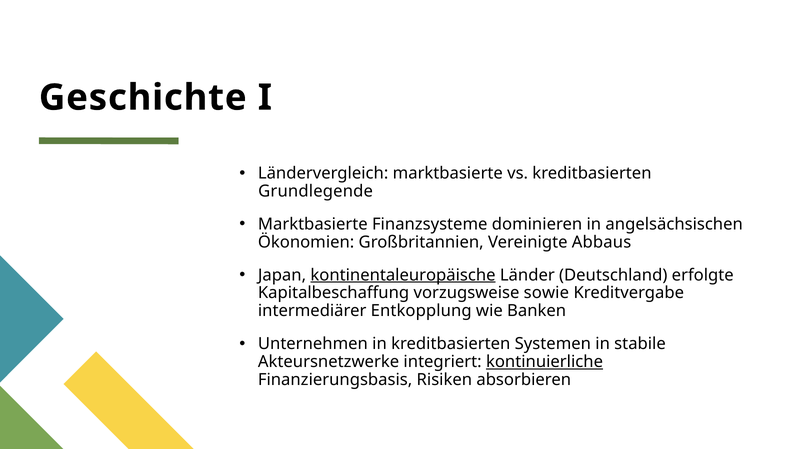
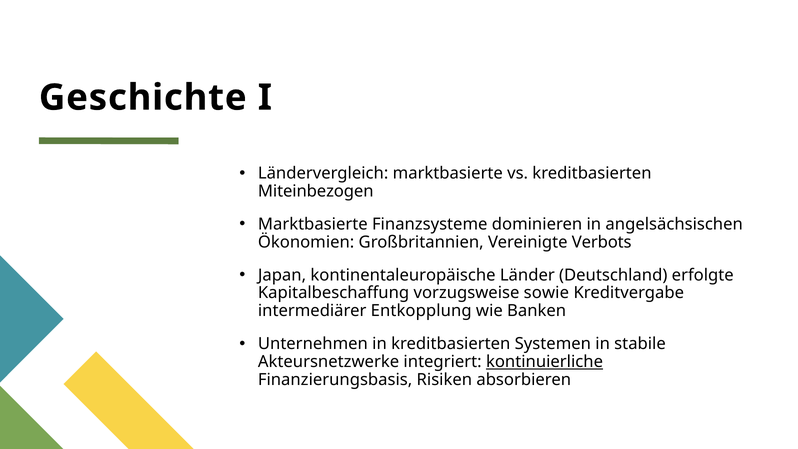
Grundlegende: Grundlegende -> Miteinbezogen (316, 191)
Abbaus: Abbaus -> Verbots (602, 242)
kontinentaleuropäische underline: present -> none (403, 275)
